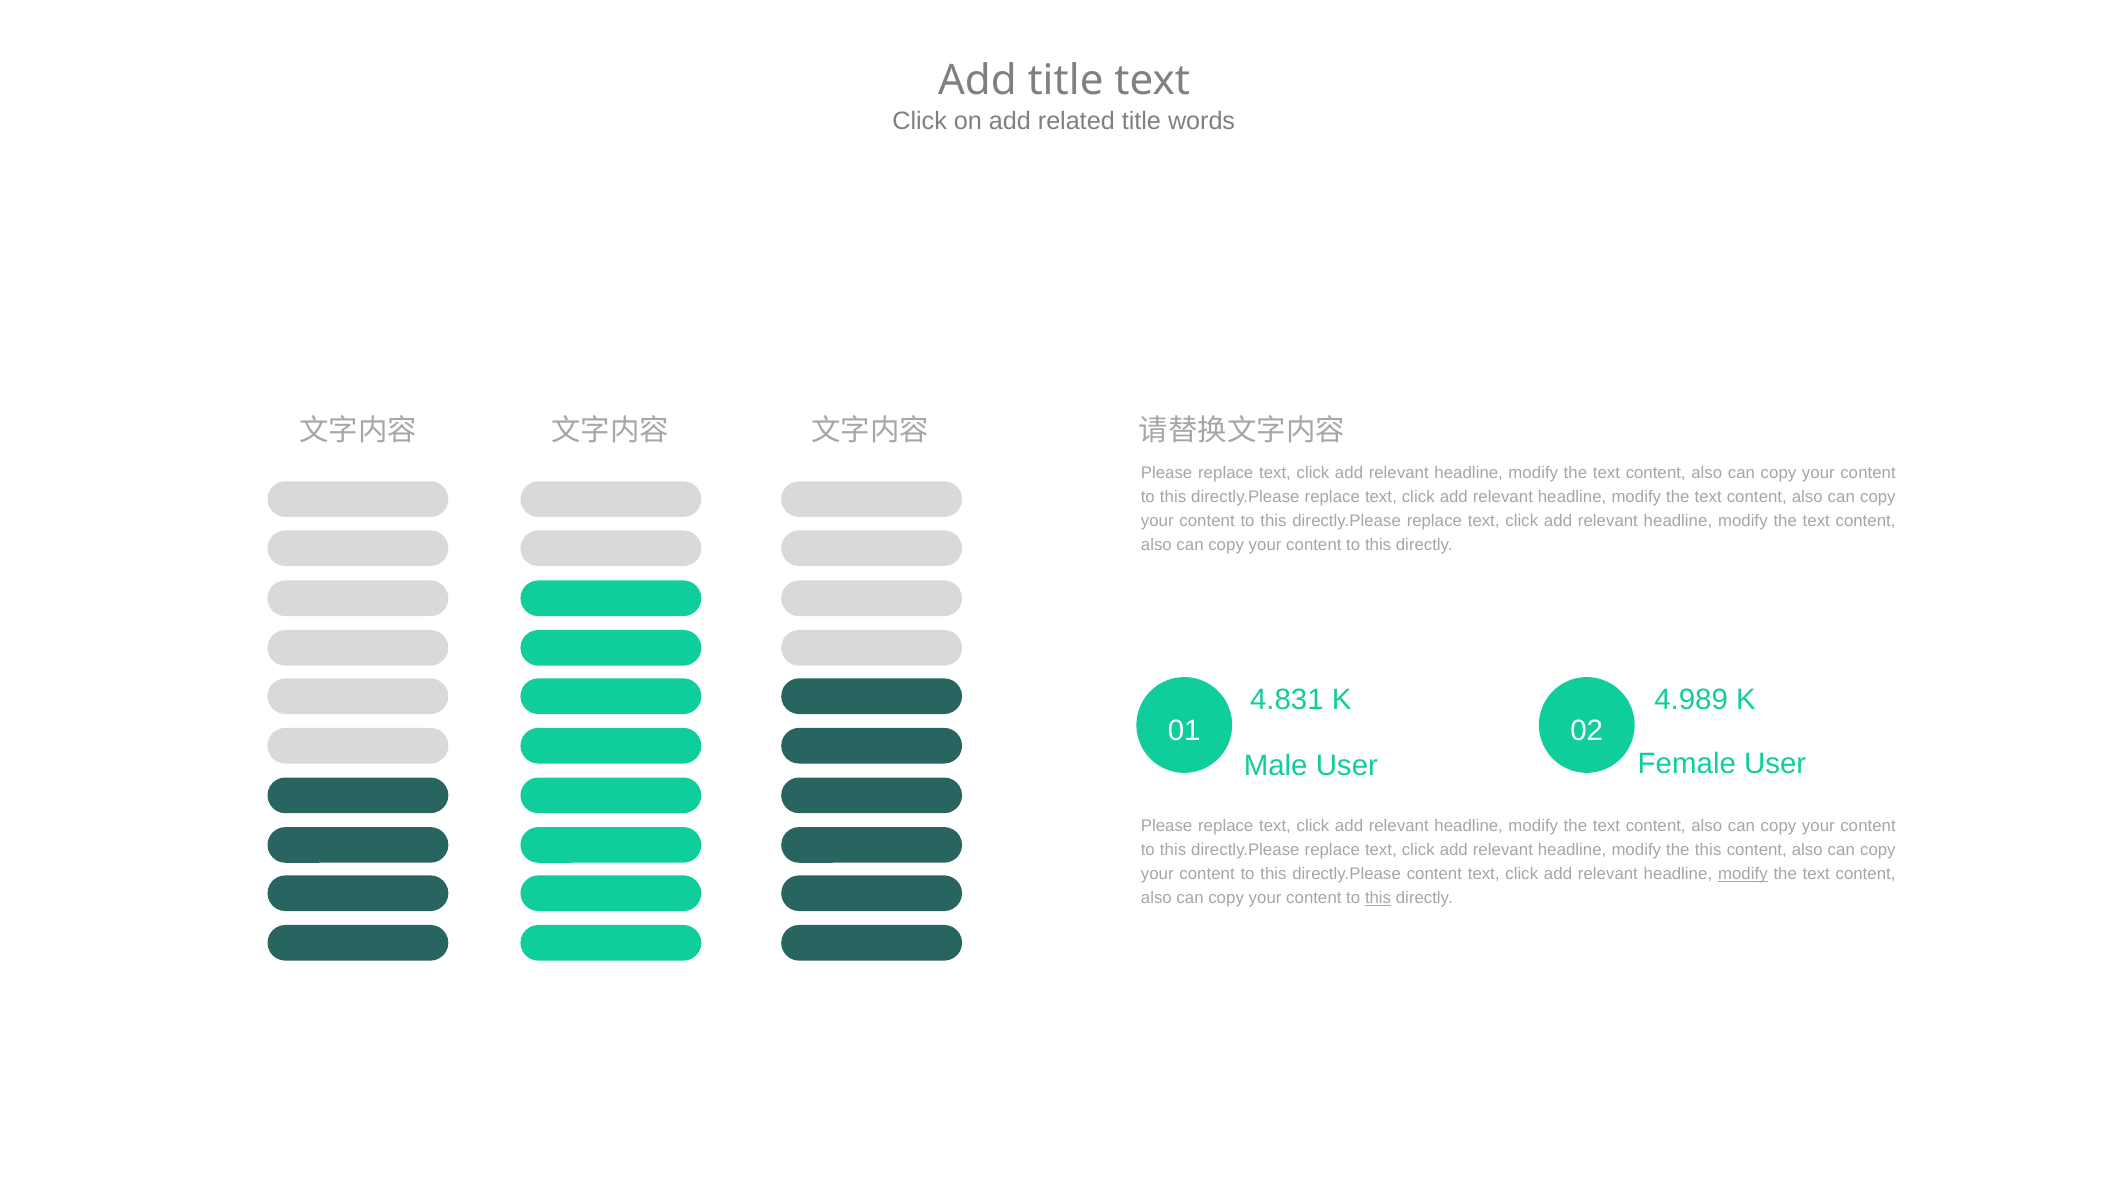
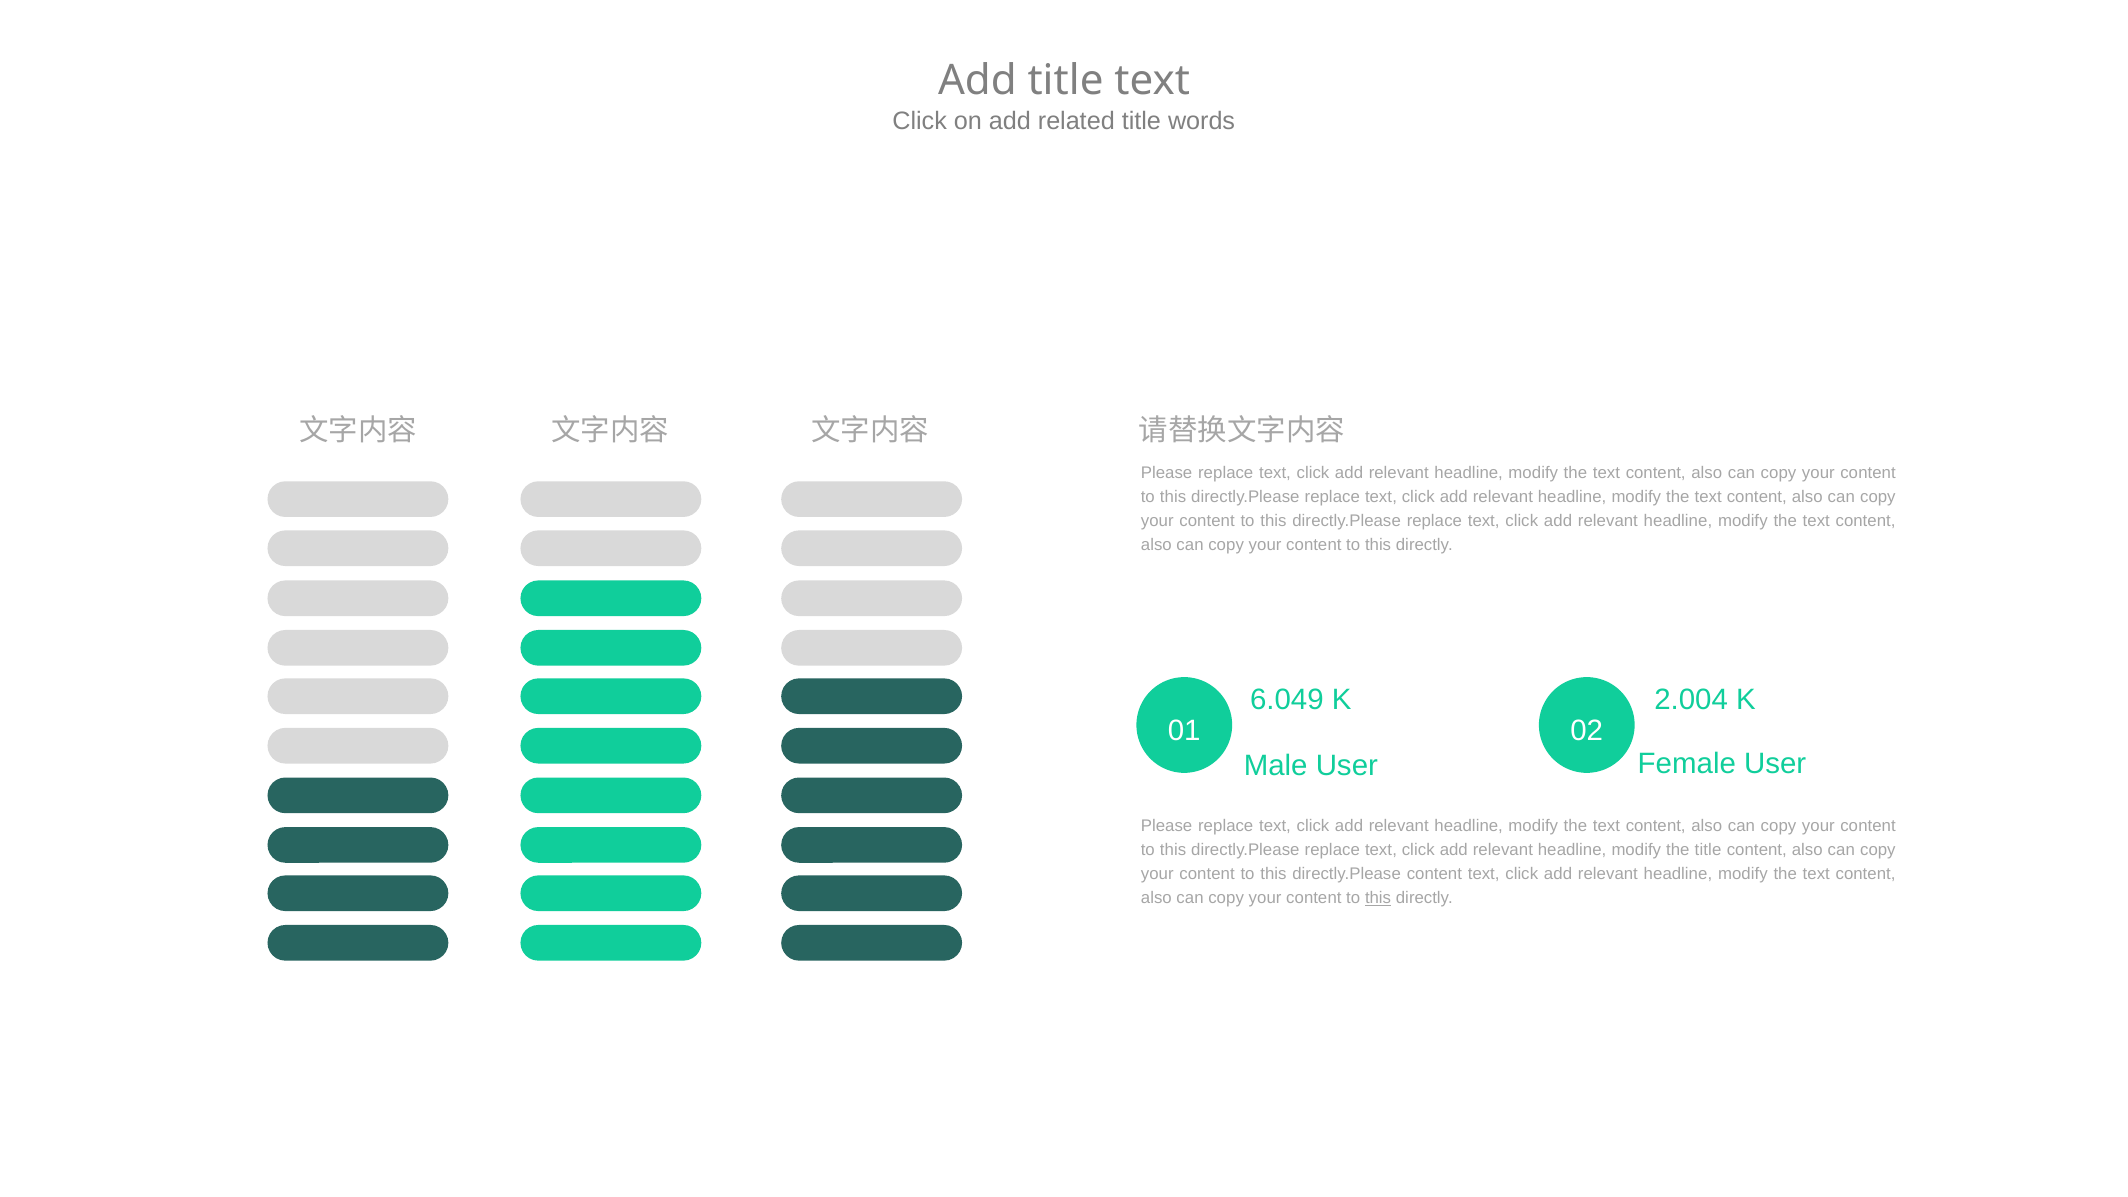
4.831: 4.831 -> 6.049 (1287, 699)
4.989: 4.989 -> 2.004 (1691, 699)
the this: this -> title (1708, 850)
modify underline: present -> none (1743, 874)
